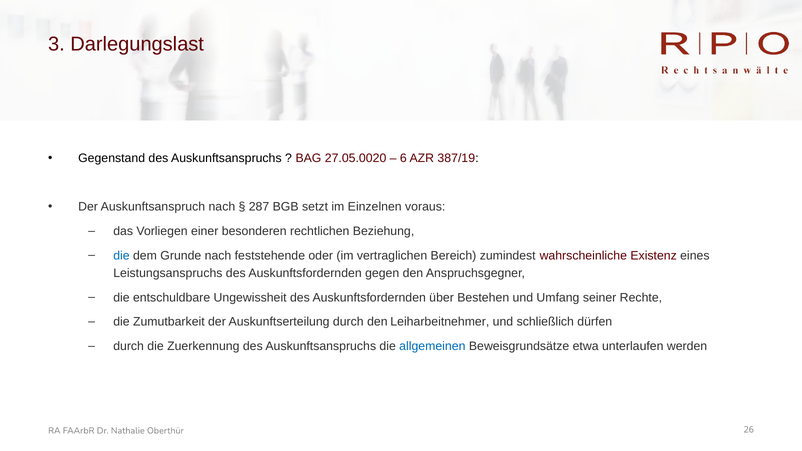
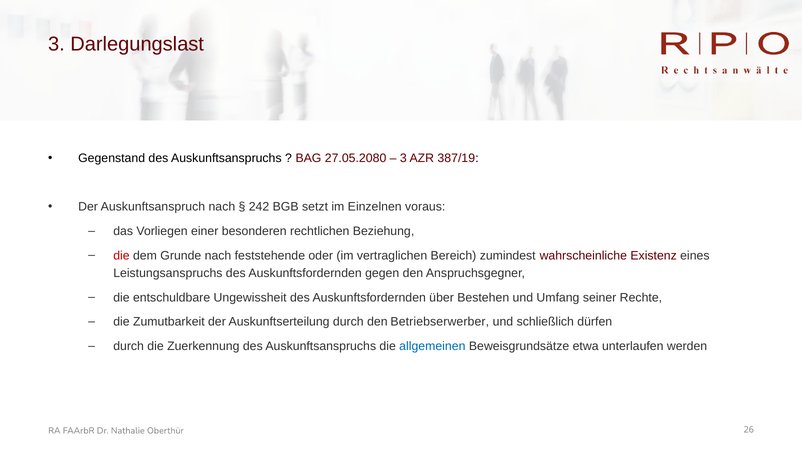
27.05.0020: 27.05.0020 -> 27.05.2080 (356, 158)
6: 6 -> 3 (403, 158)
287: 287 -> 242 (259, 207)
die colour: blue -> red (121, 256)
Leiharbeitnehmer: Leiharbeitnehmer -> Betriebserwerber (440, 322)
